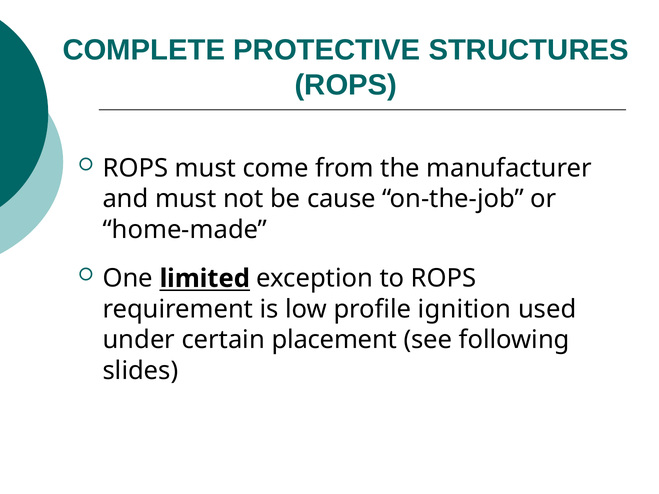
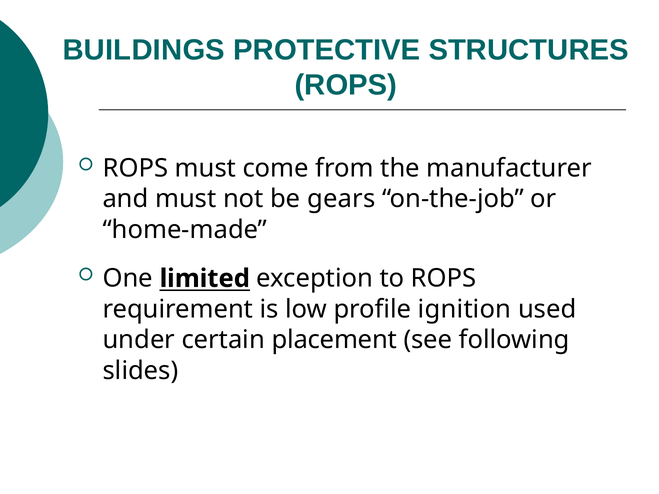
COMPLETE: COMPLETE -> BUILDINGS (144, 50)
cause: cause -> gears (341, 199)
